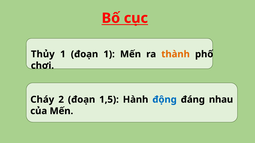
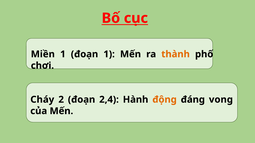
Thủy: Thủy -> Miền (43, 54)
1,5: 1,5 -> 2,4 (109, 100)
động colour: blue -> orange (165, 100)
nhau: nhau -> vọng (221, 100)
